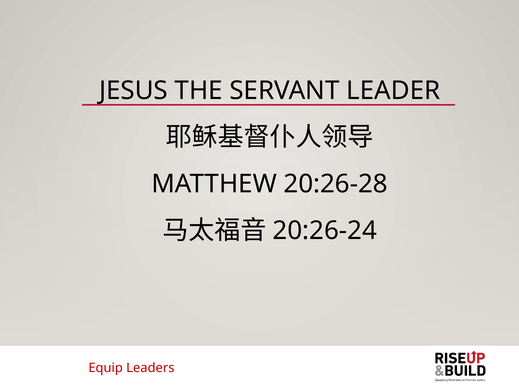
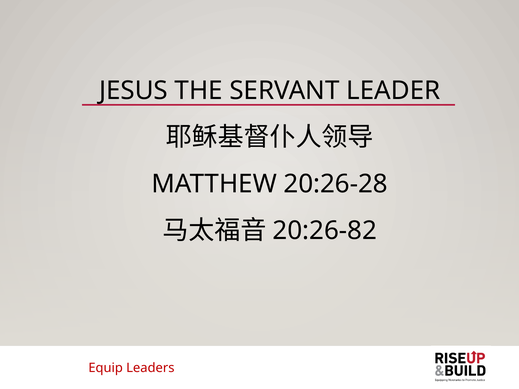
20:26-24: 20:26-24 -> 20:26-82 (325, 231)
